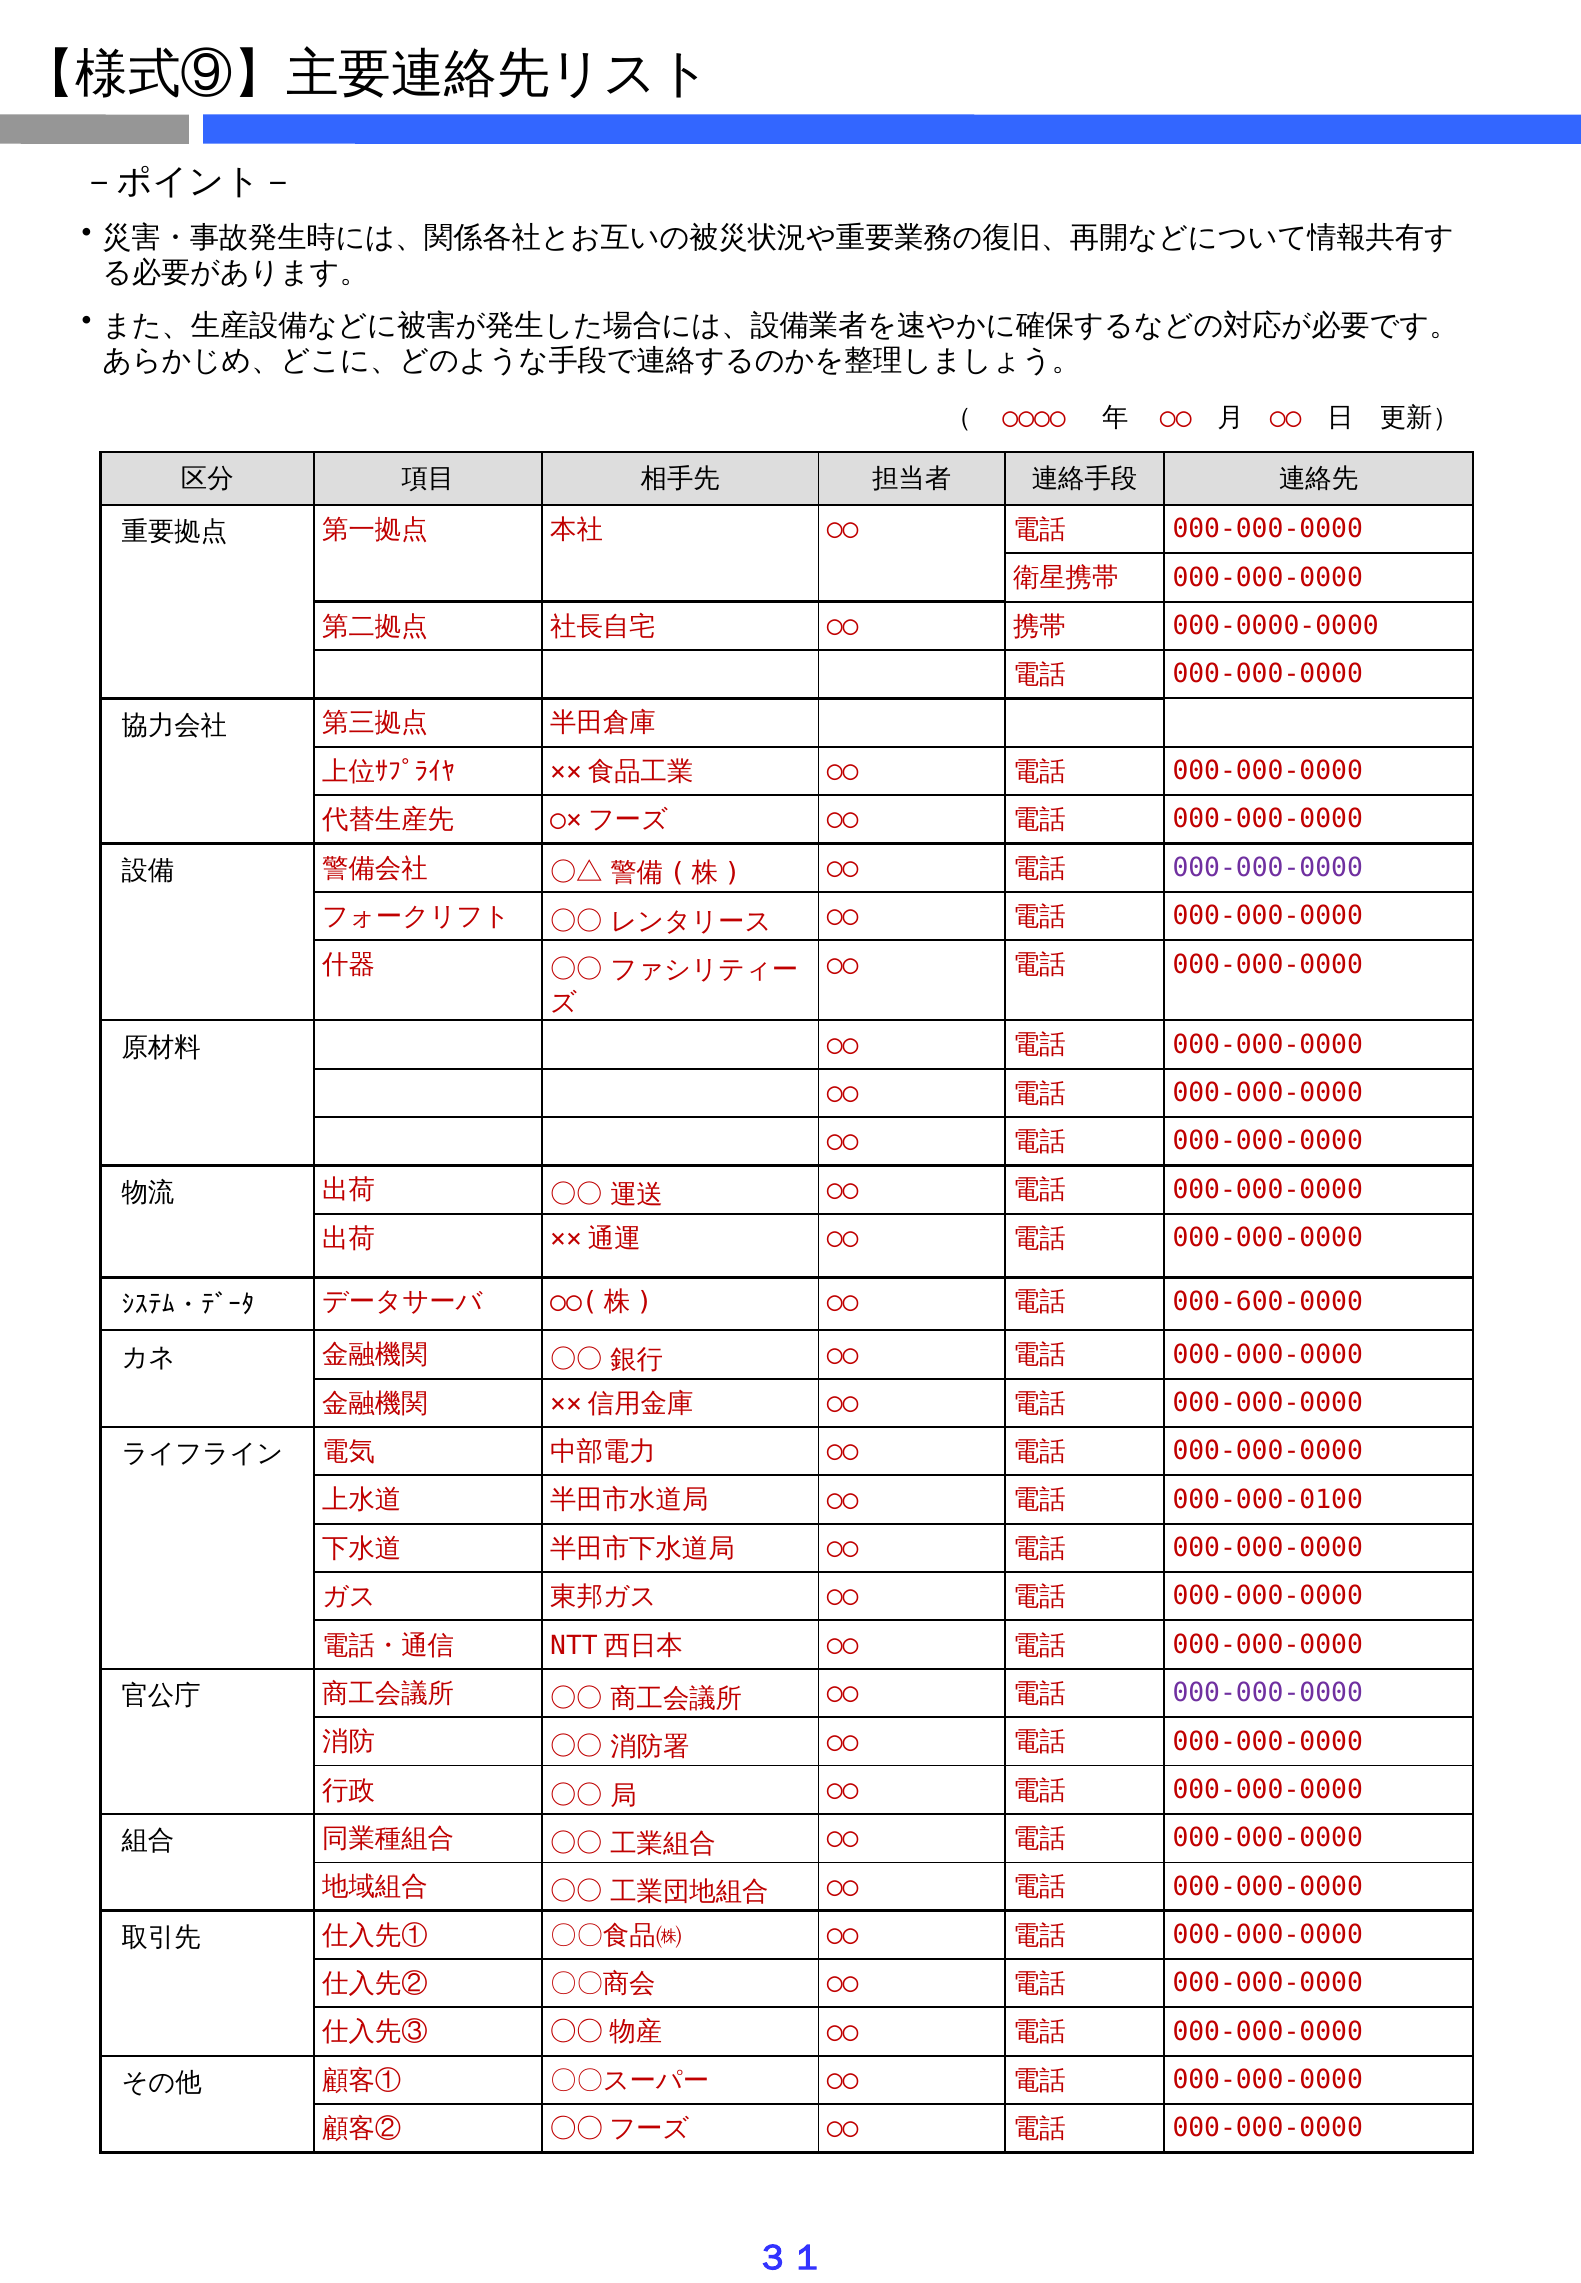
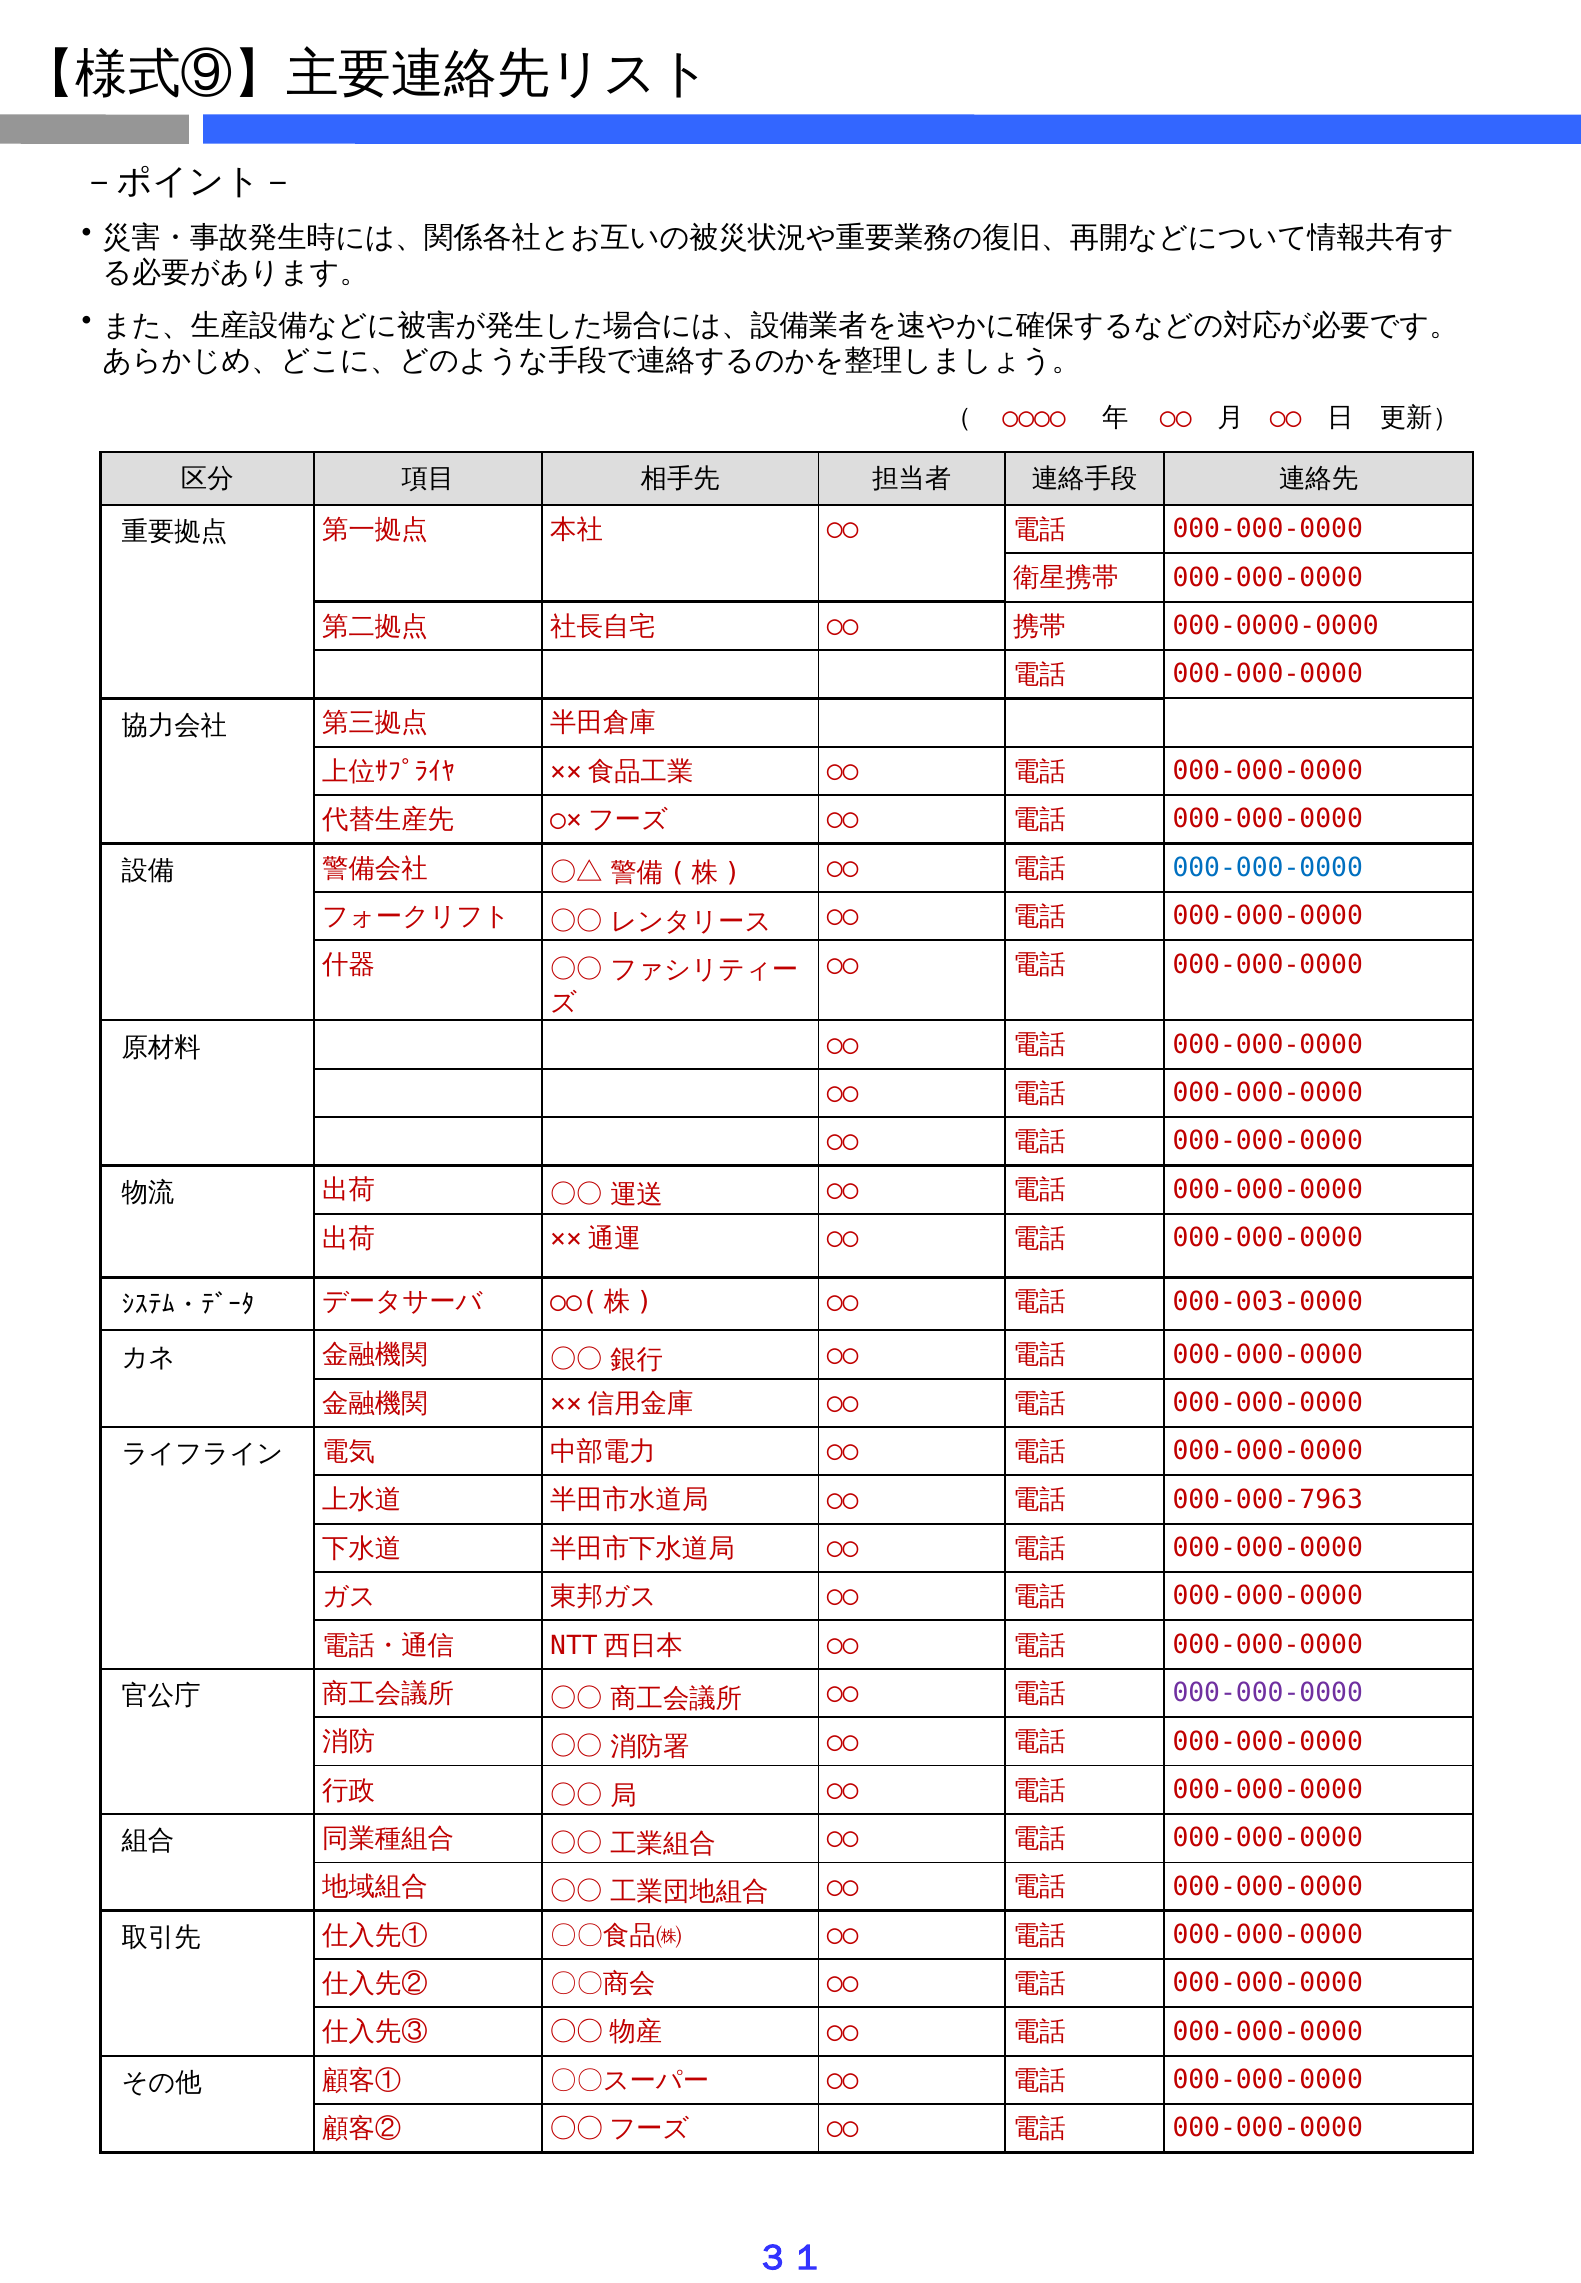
000-000-0000 colour: purple -> blue (1268, 868)
000-600-0000: 000-600-0000 -> 000-003-0000 (1268, 1302)
000-000-0100: 000-000-0100 -> 000-000-7963 (1268, 1500)
